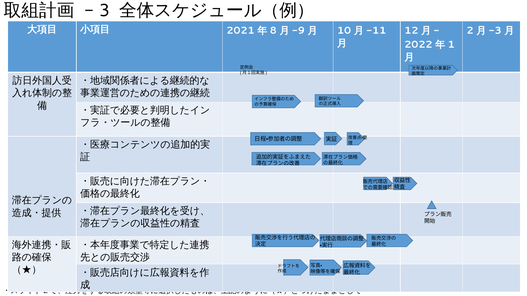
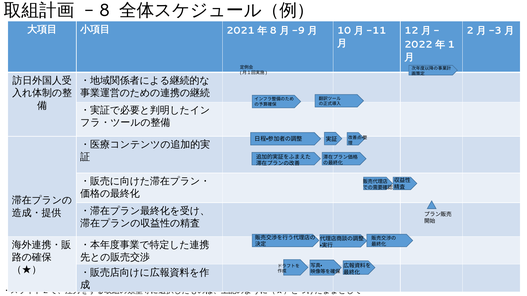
3: 3 -> 8 (105, 10)
